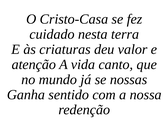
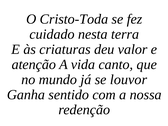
Cristo-Casa: Cristo-Casa -> Cristo-Toda (74, 19)
nossas: nossas -> louvor (128, 80)
